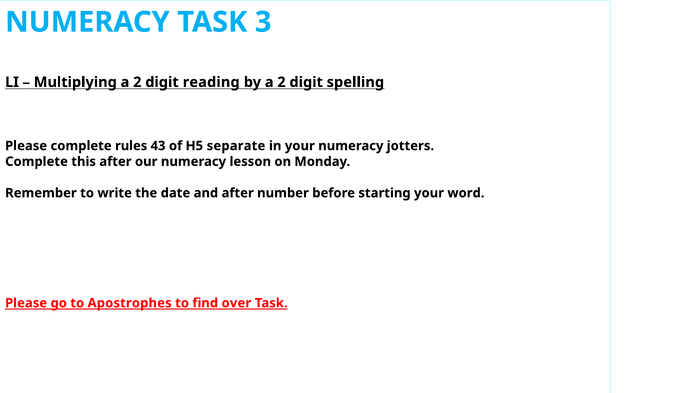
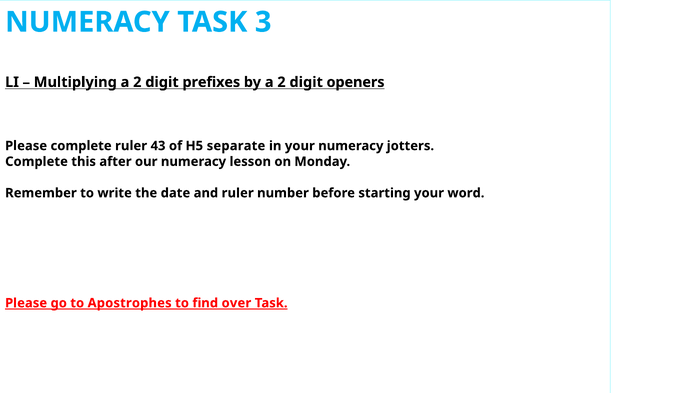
reading: reading -> prefixes (211, 82)
spelling: spelling -> openers (356, 82)
complete rules: rules -> ruler (131, 146)
and after: after -> ruler (238, 193)
